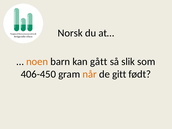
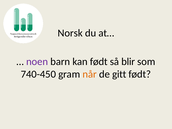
noen colour: orange -> purple (37, 62)
kan gått: gått -> født (99, 62)
slik: slik -> blir (128, 62)
406-450: 406-450 -> 740-450 (38, 74)
